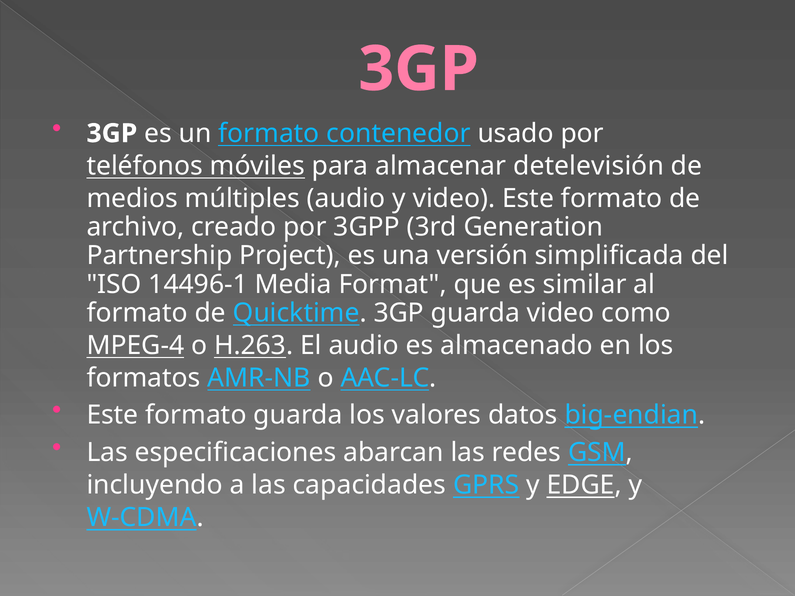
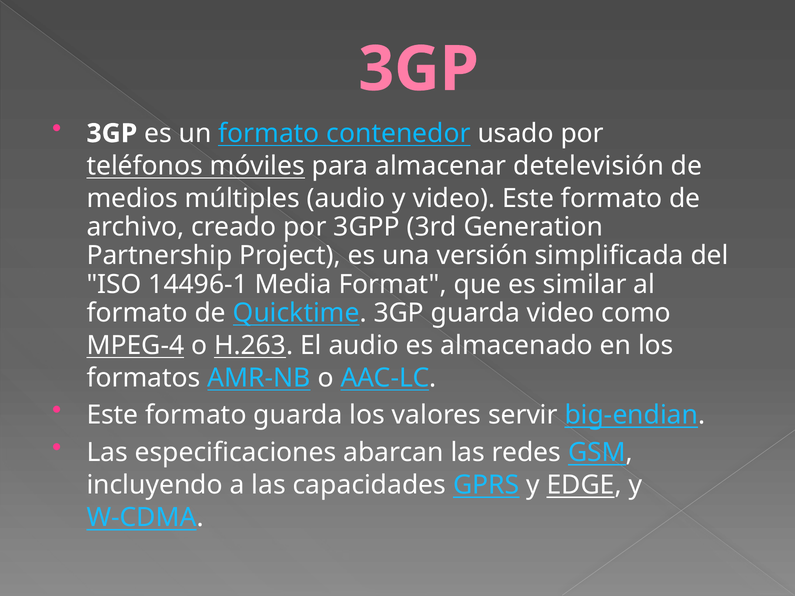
datos: datos -> servir (523, 415)
